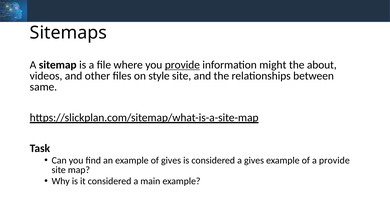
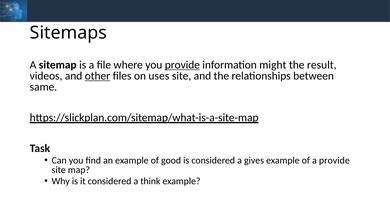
about: about -> result (322, 65)
other underline: none -> present (97, 76)
style: style -> uses (159, 76)
of gives: gives -> good (171, 161)
main: main -> think (150, 182)
